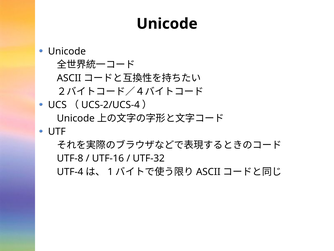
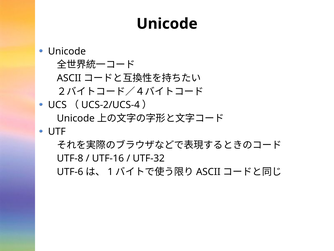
UTF-4: UTF-4 -> UTF-6 (70, 172)
